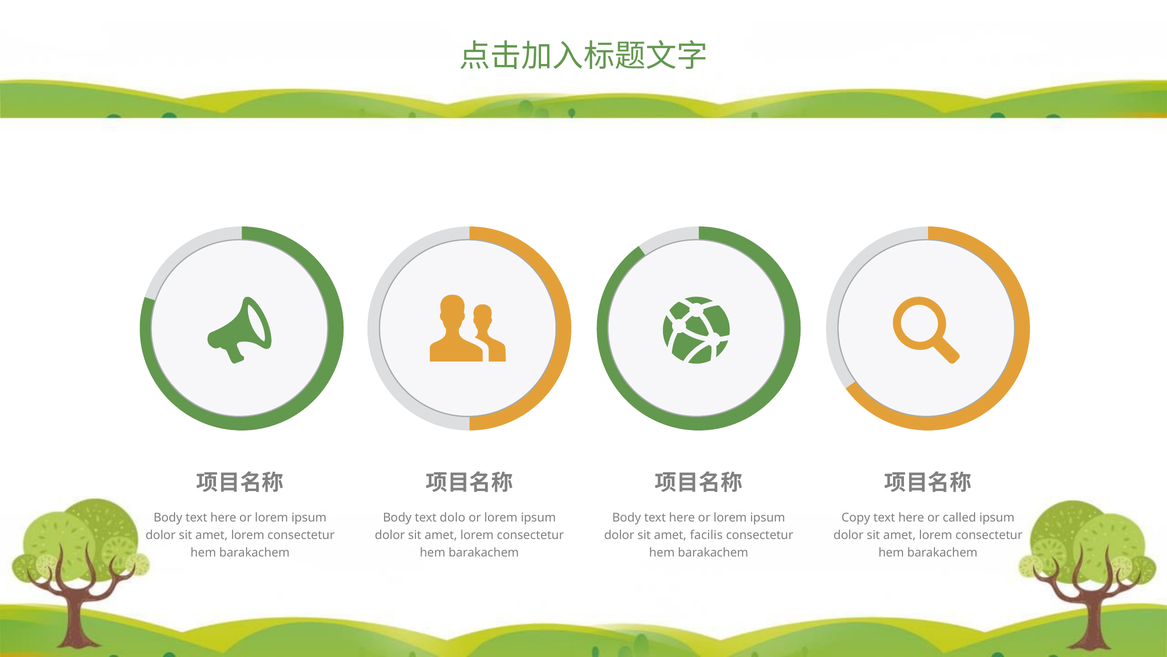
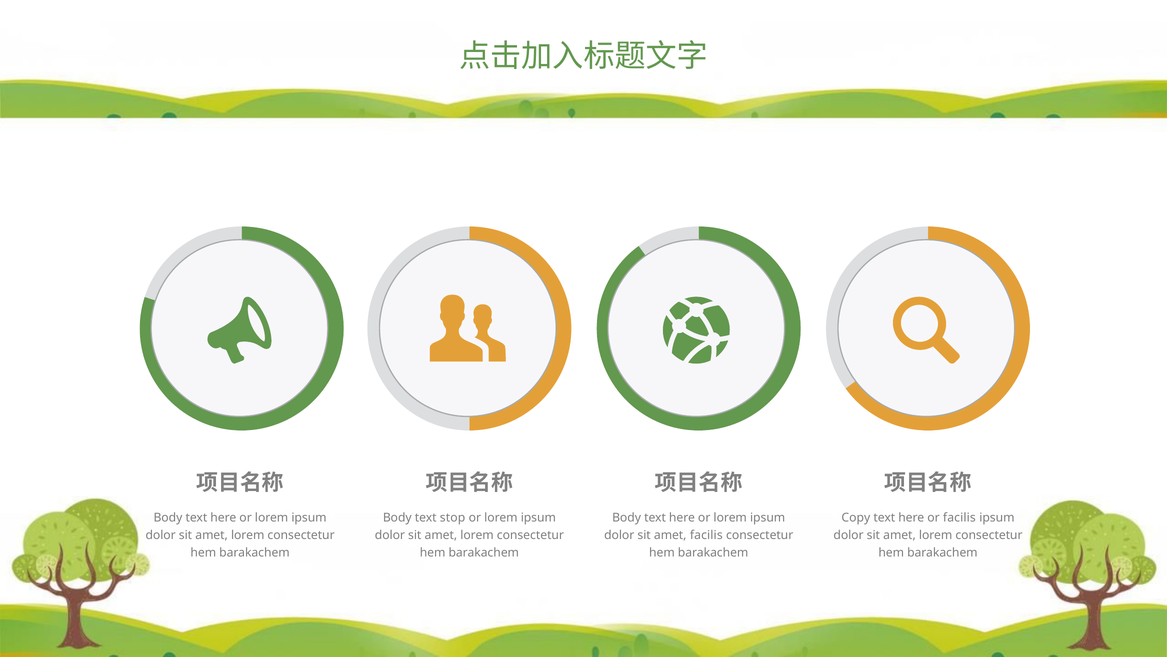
dolo: dolo -> stop (453, 517)
or called: called -> facilis (959, 517)
